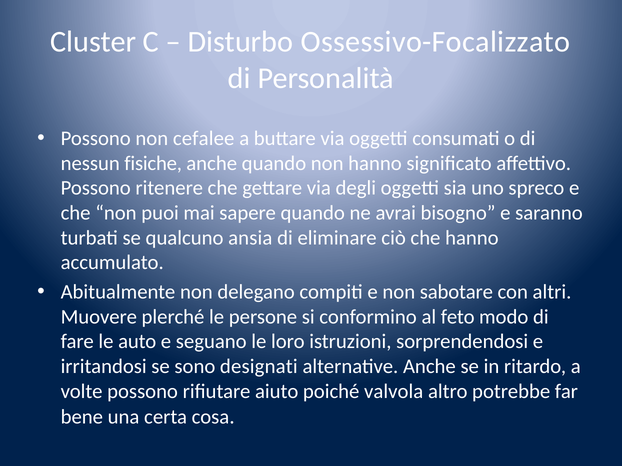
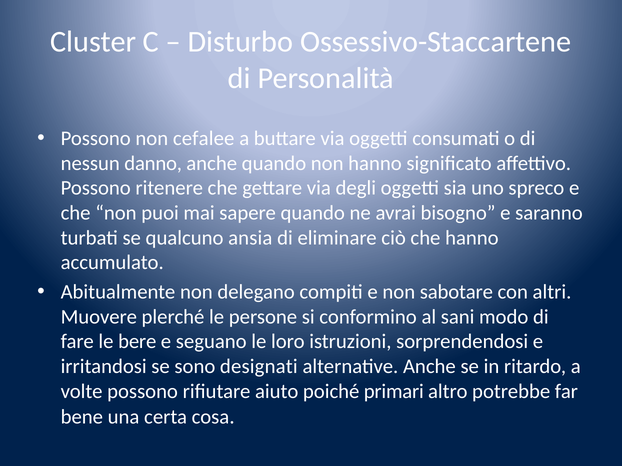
Ossessivo-Focalizzato: Ossessivo-Focalizzato -> Ossessivo-Staccartene (436, 42)
fisiche: fisiche -> danno (153, 163)
feto: feto -> sani (458, 317)
auto: auto -> bere (137, 342)
valvola: valvola -> primari (394, 392)
